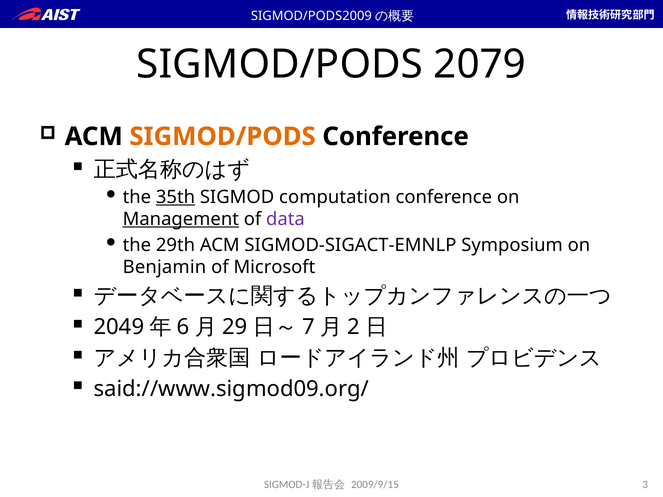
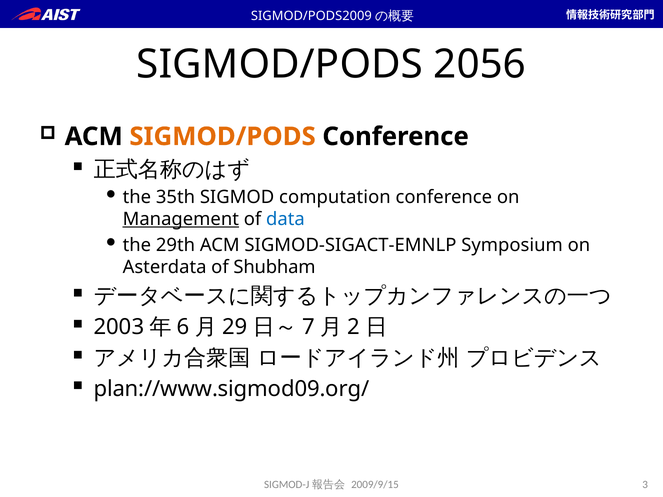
2079: 2079 -> 2056 (480, 64)
35th underline: present -> none (175, 197)
data colour: purple -> blue (285, 219)
Benjamin: Benjamin -> Asterdata (165, 267)
Microsoft: Microsoft -> Shubham (274, 267)
2049: 2049 -> 2003 (119, 327)
said://www.sigmod09.org/: said://www.sigmod09.org/ -> plan://www.sigmod09.org/ (231, 389)
